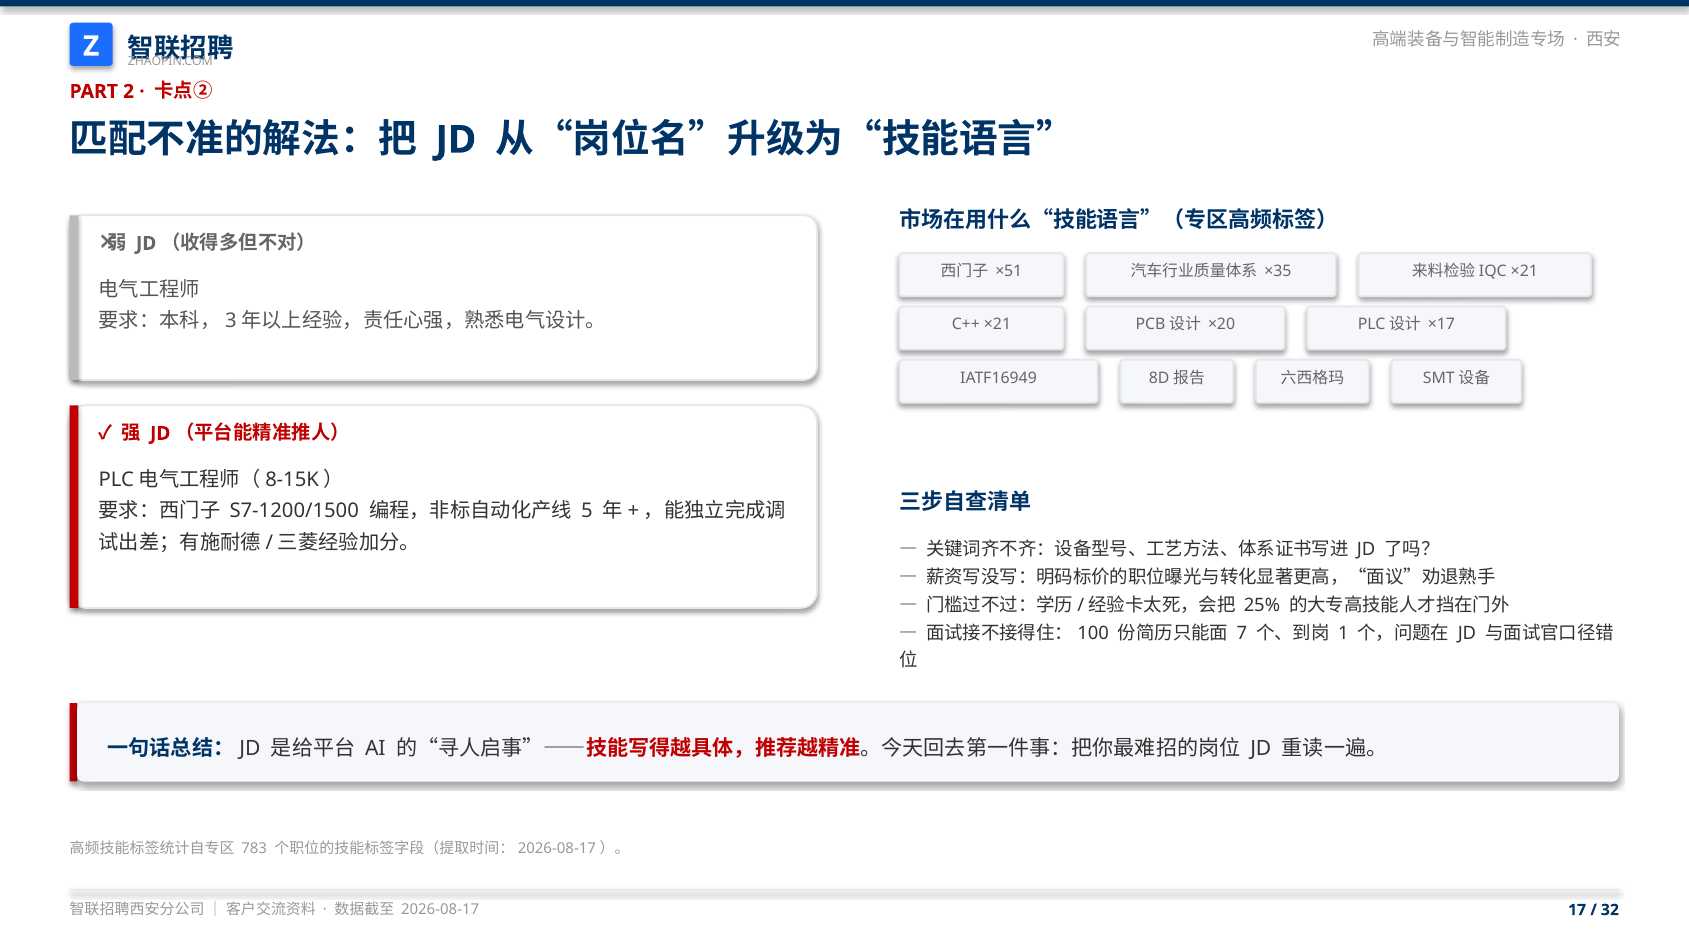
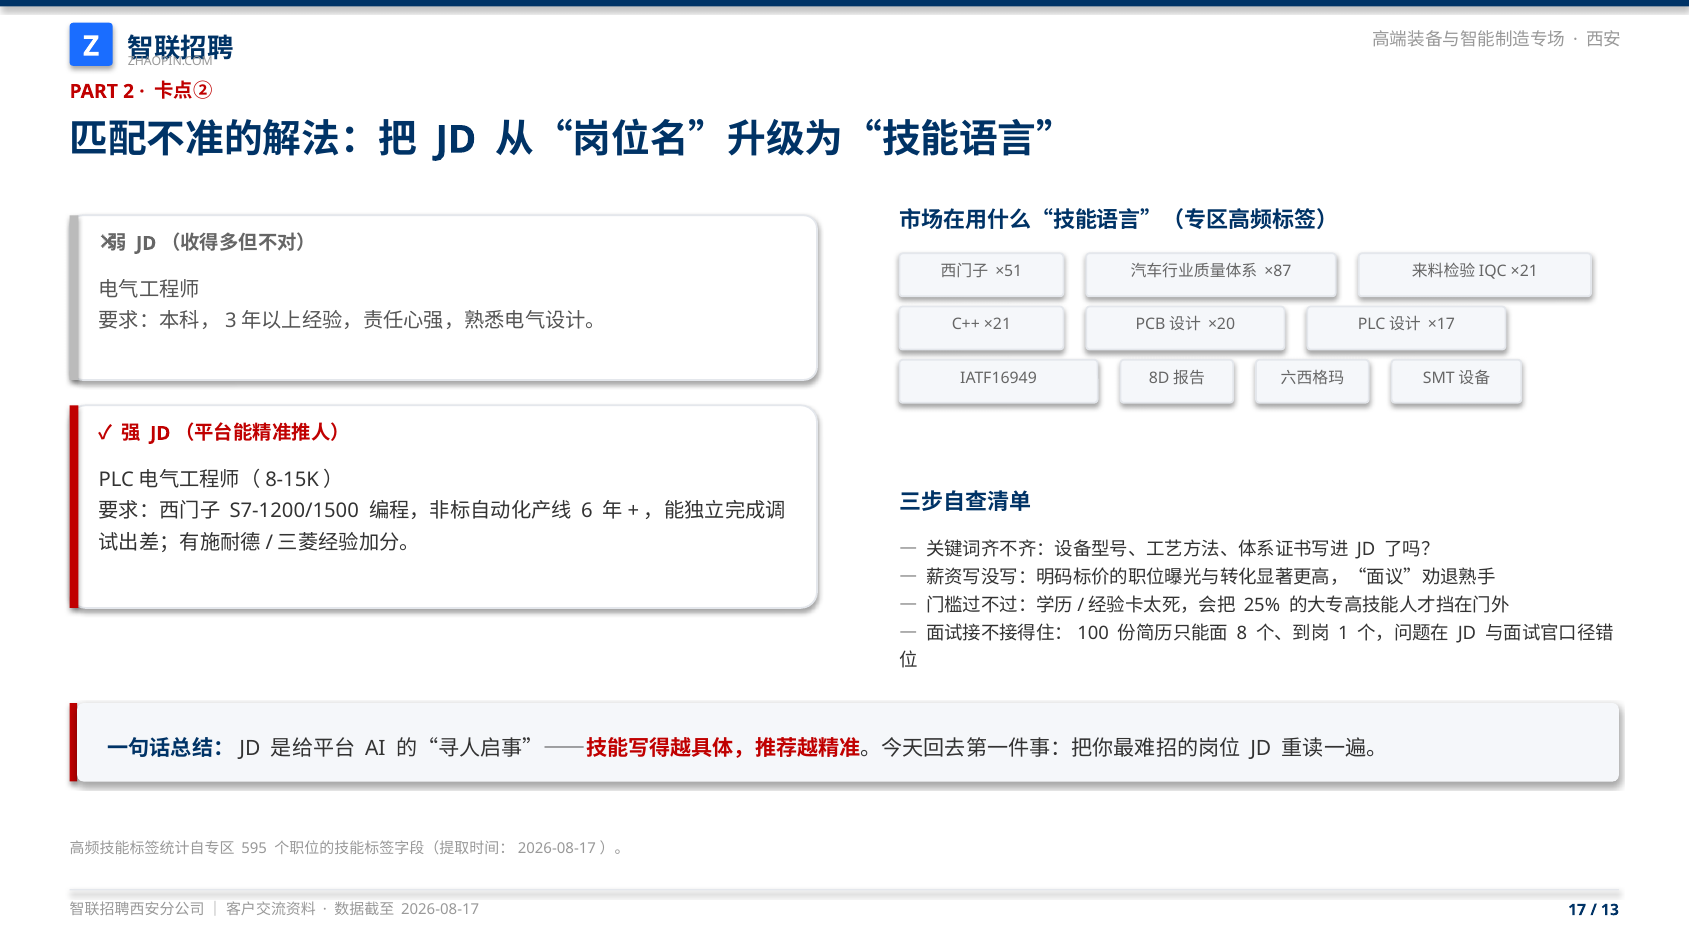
×35: ×35 -> ×87 (1278, 272)
5: 5 -> 6 (587, 511)
7: 7 -> 8 (1242, 633)
783: 783 -> 595 (254, 849)
32: 32 -> 13 (1610, 910)
